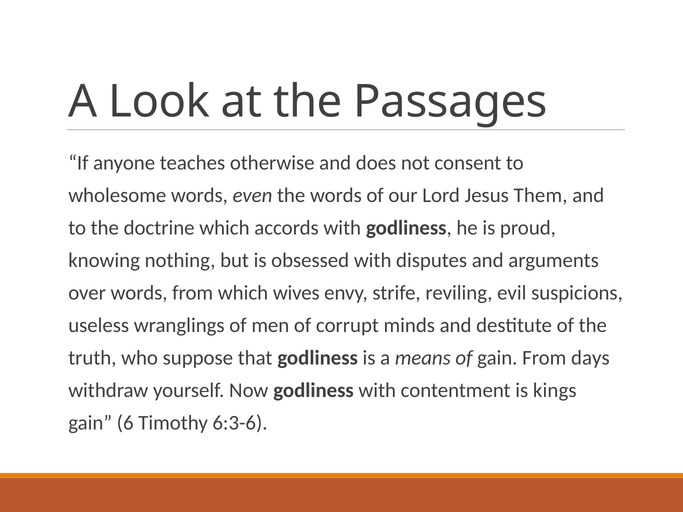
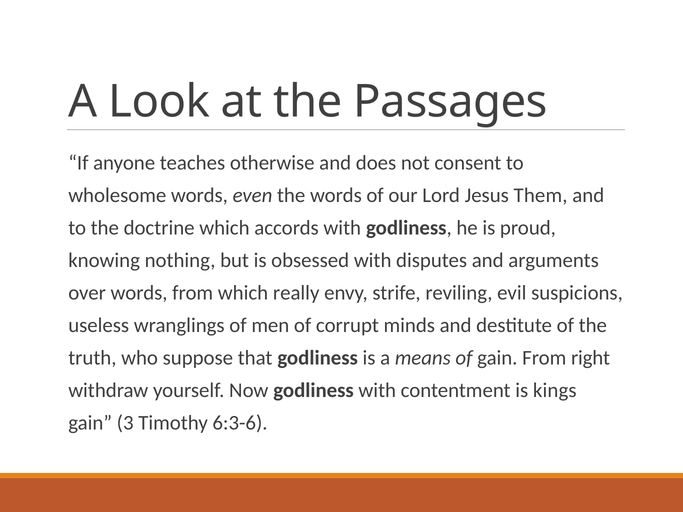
wives: wives -> really (296, 293)
days: days -> right (591, 358)
6: 6 -> 3 (125, 423)
